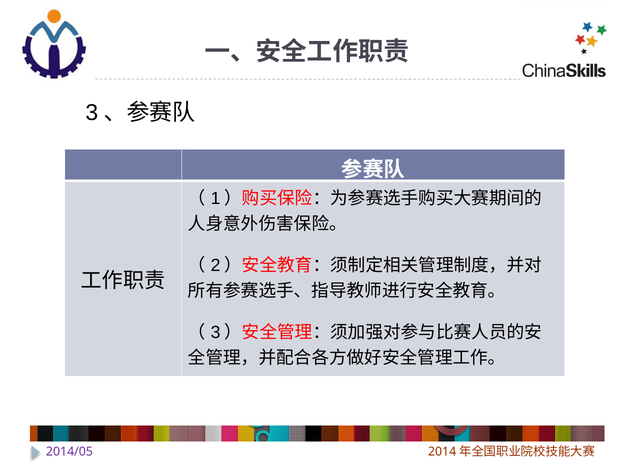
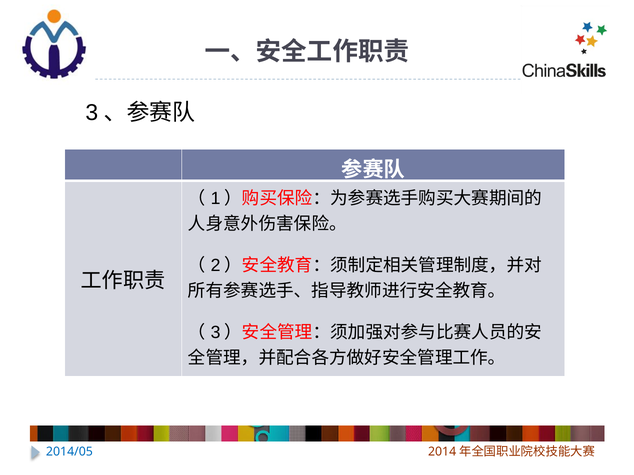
2014/05 colour: purple -> blue (69, 452)
